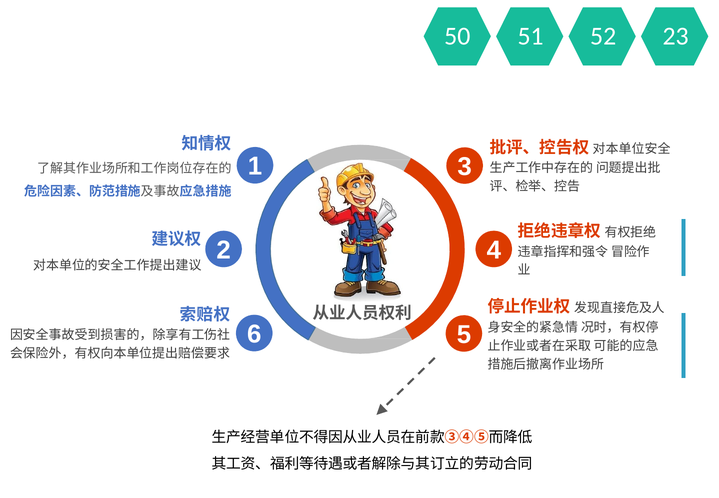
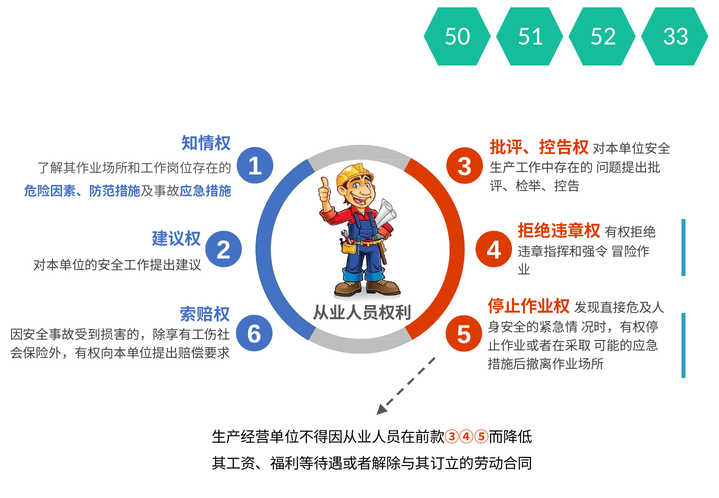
23: 23 -> 33 (676, 36)
